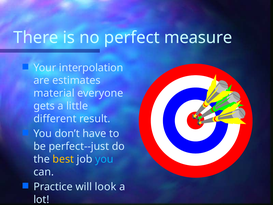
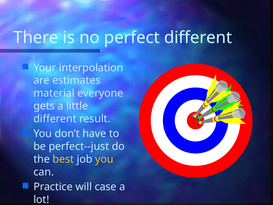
perfect measure: measure -> different (198, 38)
you colour: light blue -> yellow (104, 159)
look: look -> case (106, 187)
